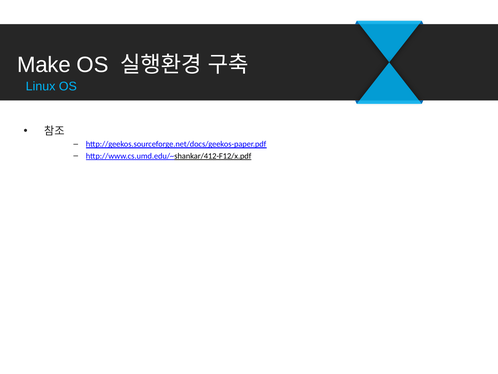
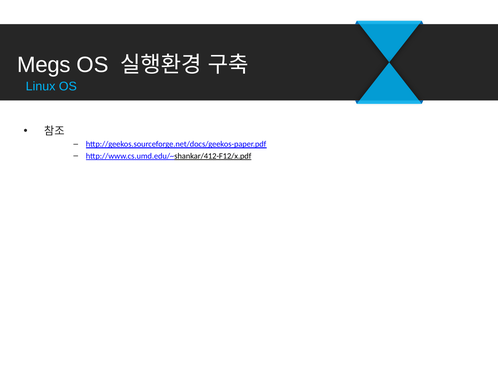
Make: Make -> Megs (44, 65)
